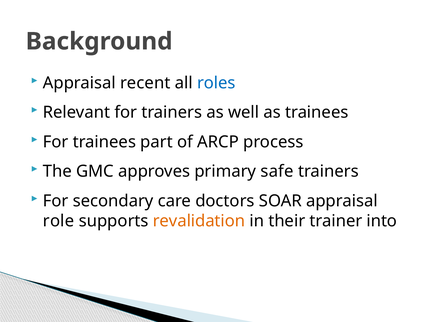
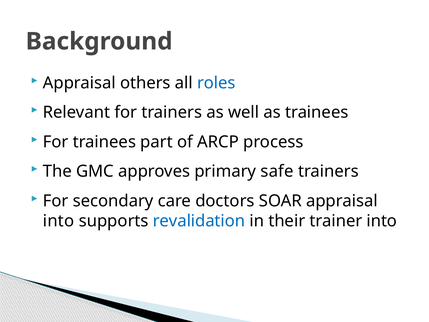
recent: recent -> others (145, 83)
role: role -> into (59, 221)
revalidation colour: orange -> blue (199, 221)
